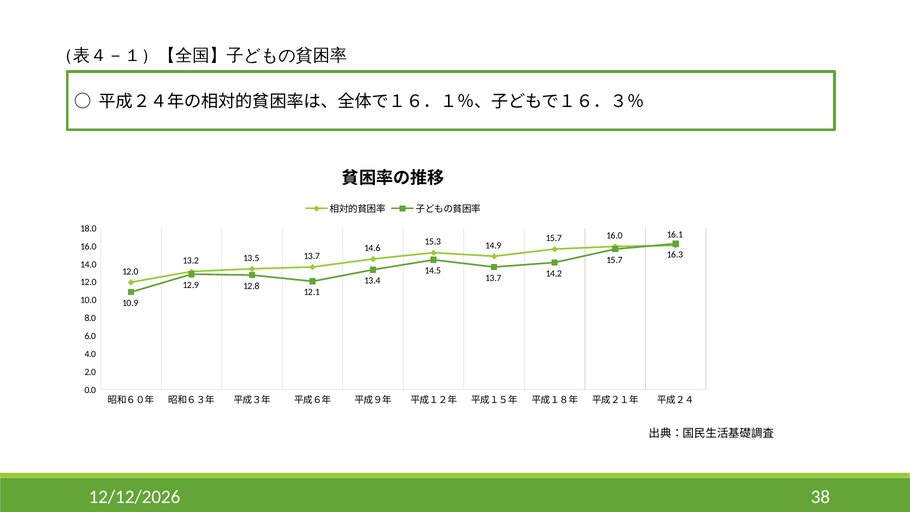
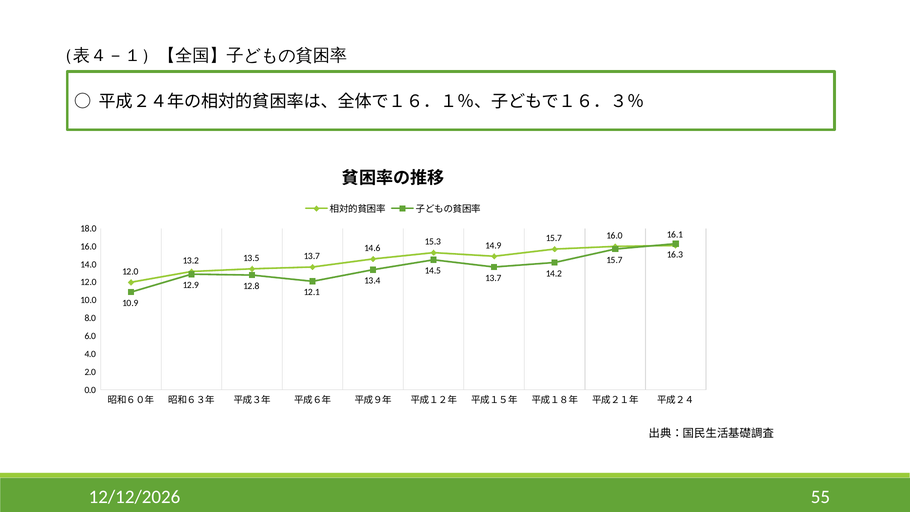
38: 38 -> 55 (820, 497)
